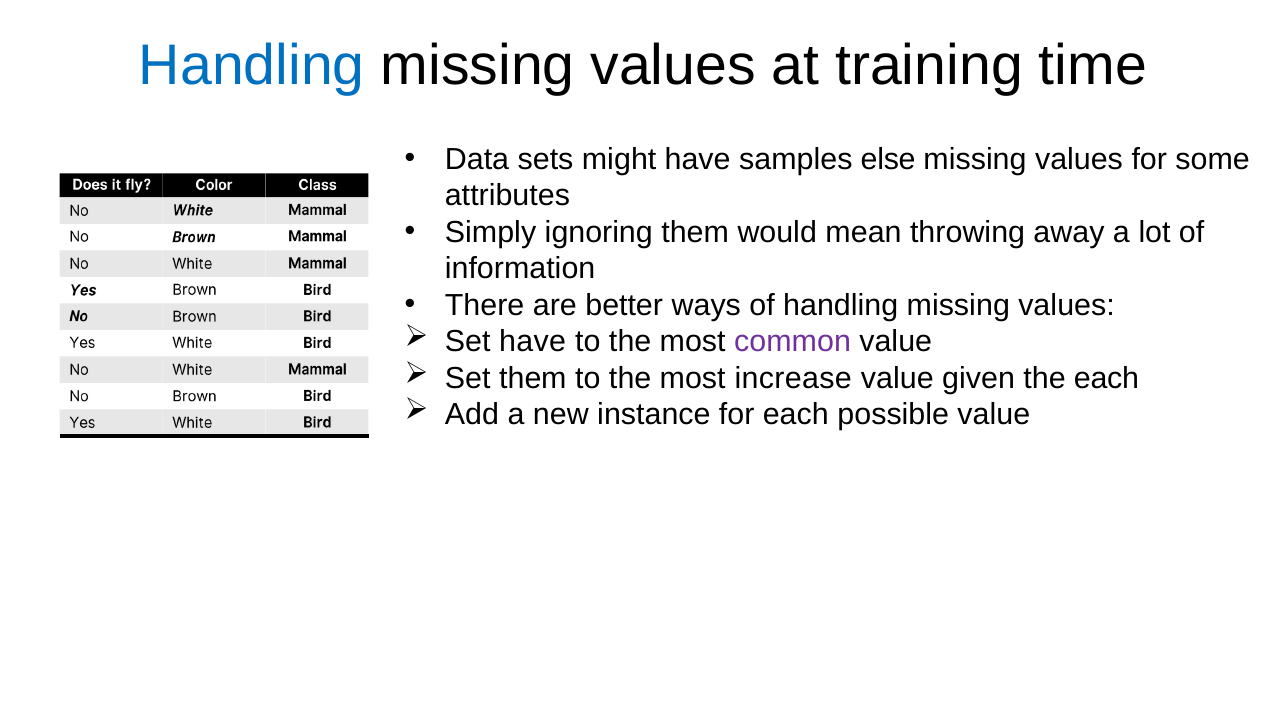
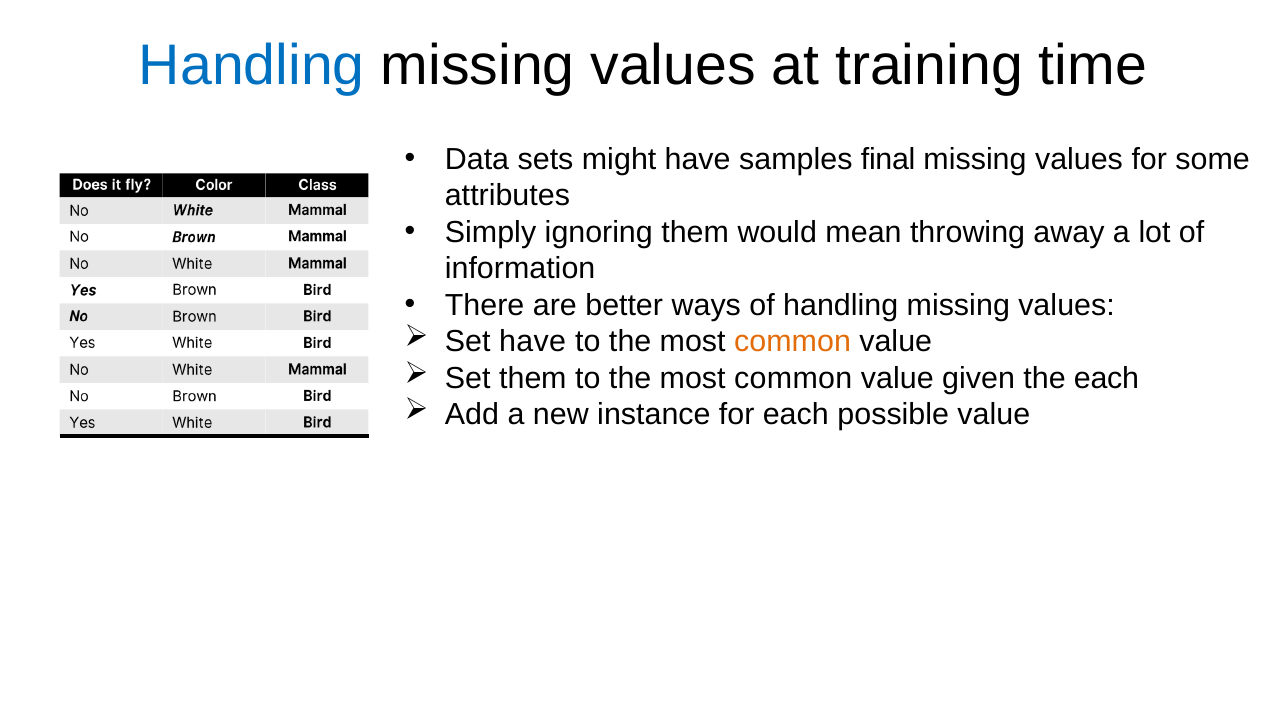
else: else -> final (888, 159)
common colour: purple -> orange (793, 342)
increase: increase -> common (793, 378)
